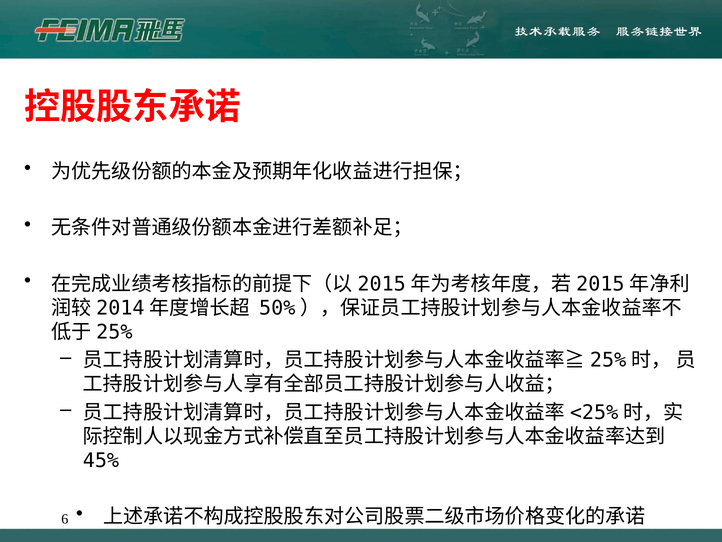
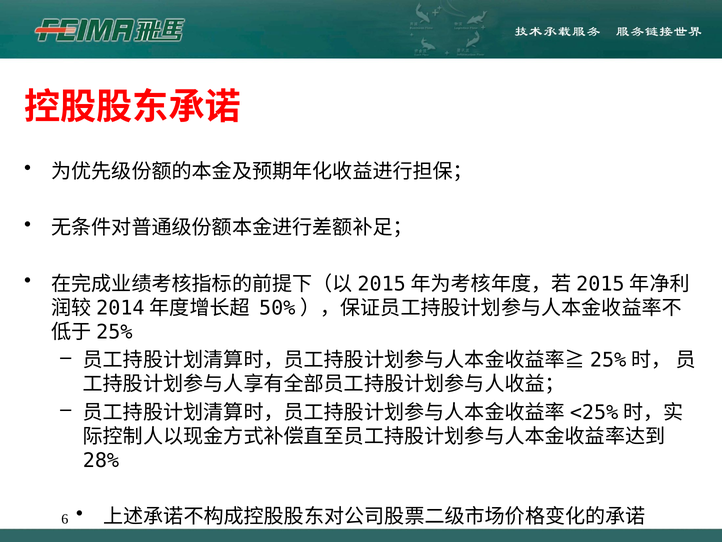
45%: 45% -> 28% (101, 460)
